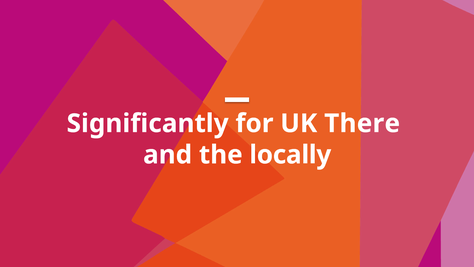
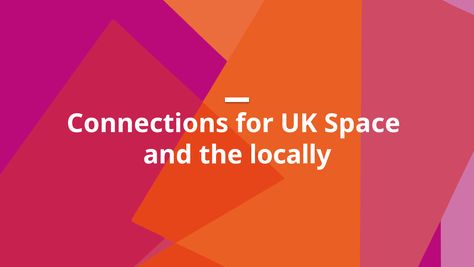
Significantly: Significantly -> Connections (148, 123)
There: There -> Space (362, 123)
